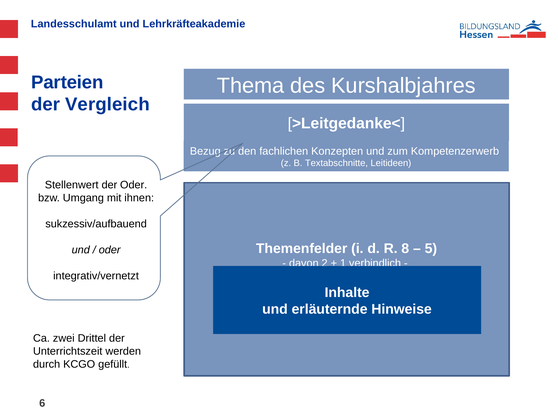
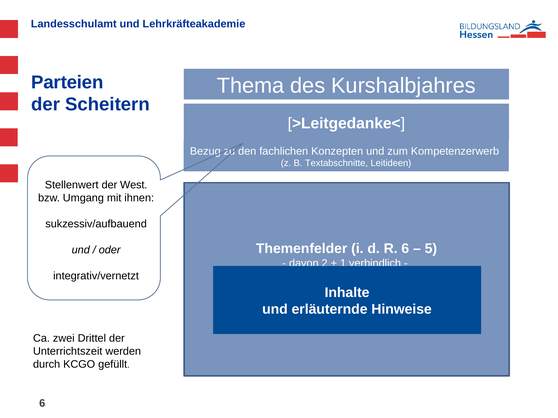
Vergleich: Vergleich -> Scheitern (107, 105)
der Oder: Oder -> West (134, 185)
R 8: 8 -> 6 (405, 249)
